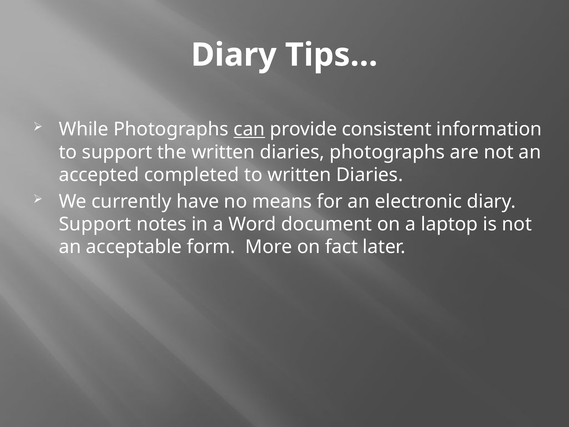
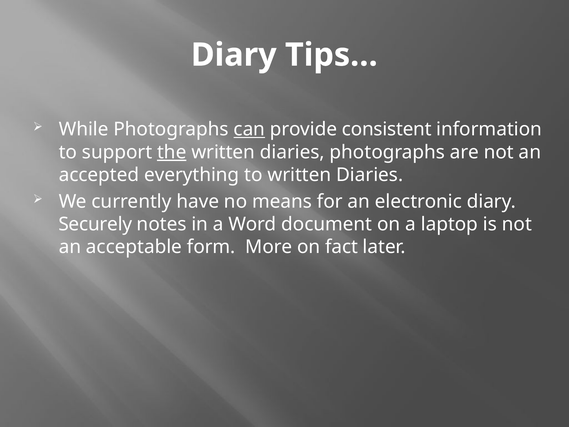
the underline: none -> present (172, 152)
completed: completed -> everything (192, 175)
Support: Support -> Securely (95, 224)
